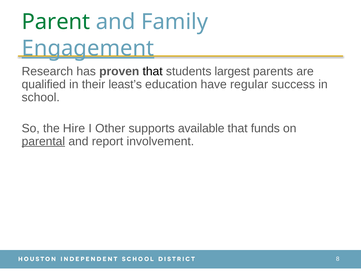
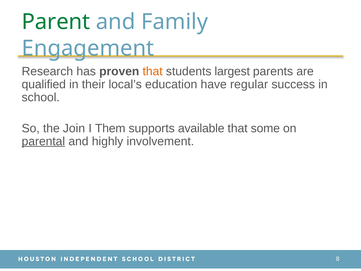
Engagement underline: present -> none (88, 48)
that colour: black -> orange (153, 71)
least’s: least’s -> local’s (125, 84)
Hire: Hire -> Join (74, 128)
Other: Other -> Them (110, 128)
funds: funds -> some (265, 128)
report: report -> highly (108, 141)
